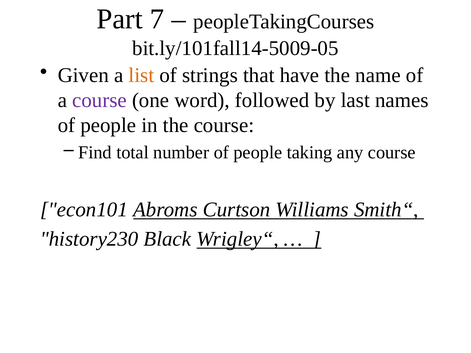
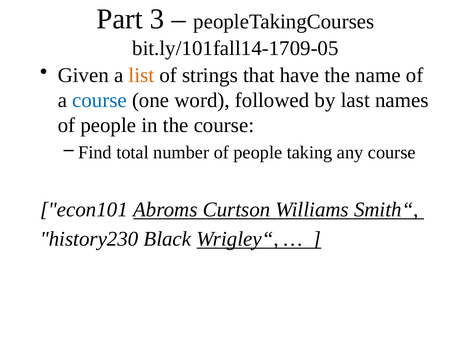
7: 7 -> 3 (157, 19)
bit.ly/101fall14-5009-05: bit.ly/101fall14-5009-05 -> bit.ly/101fall14-1709-05 (235, 48)
course colour: purple -> blue (100, 100)
